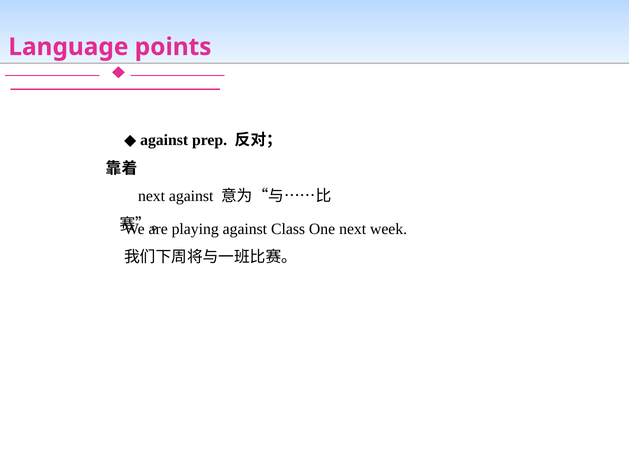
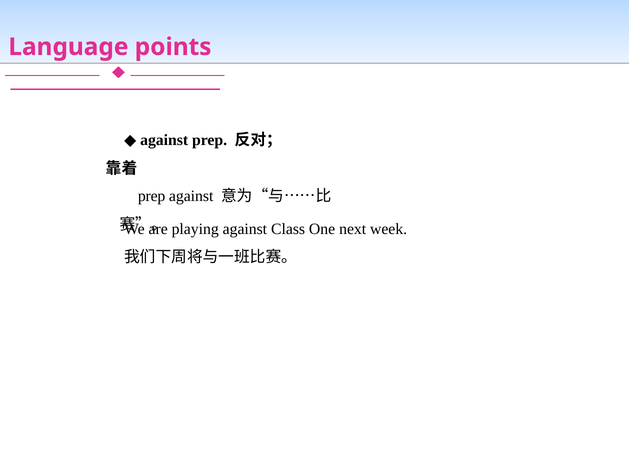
next: next -> prep (152, 196)
